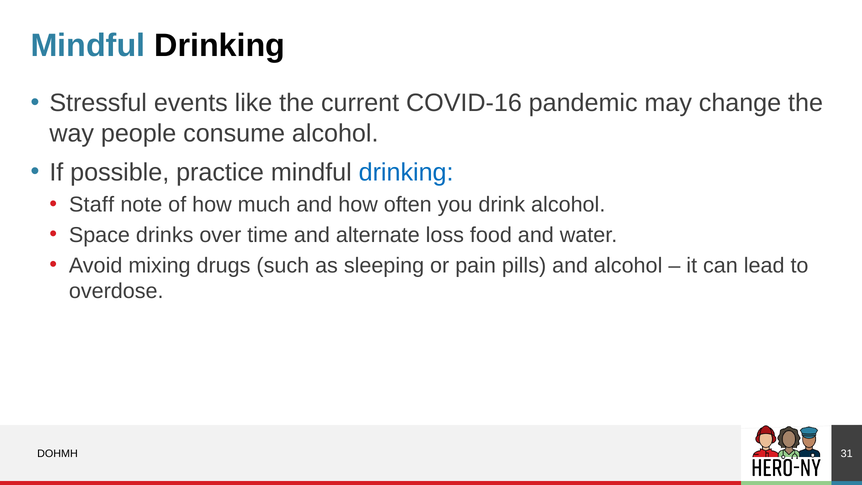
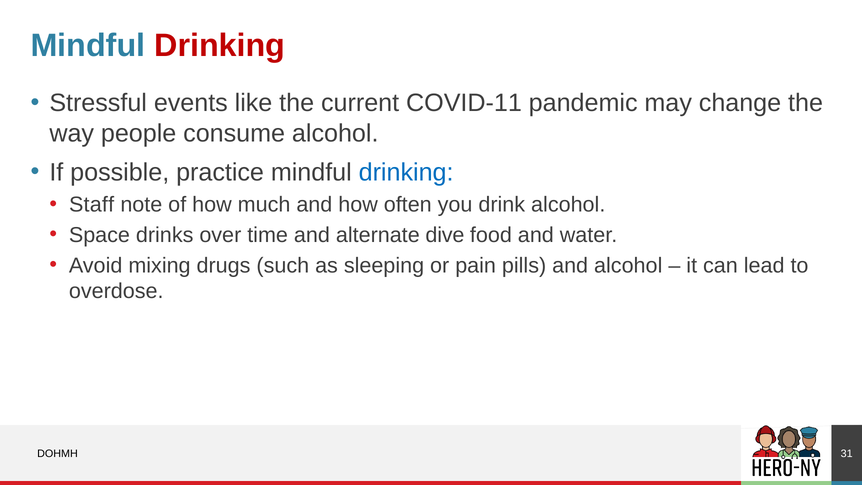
Drinking colour: black -> red (220, 46)
COVID-16: COVID-16 -> COVID-11 (464, 103)
loss: loss -> dive (445, 235)
